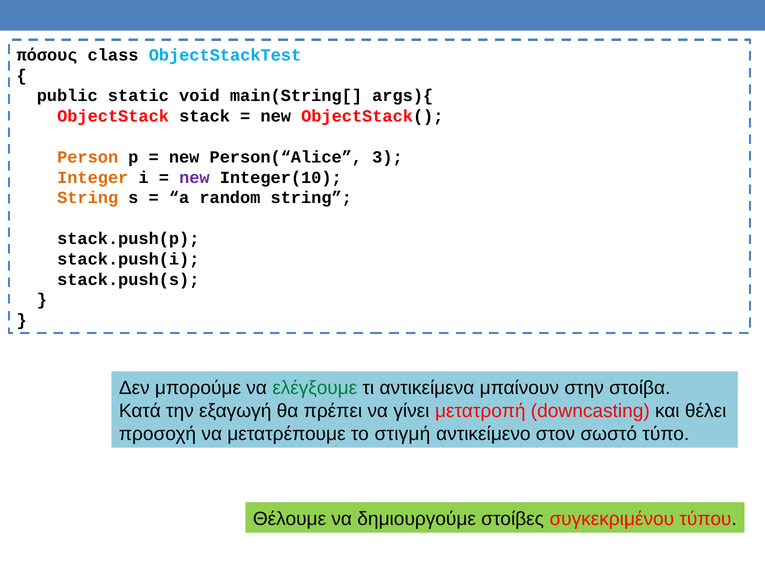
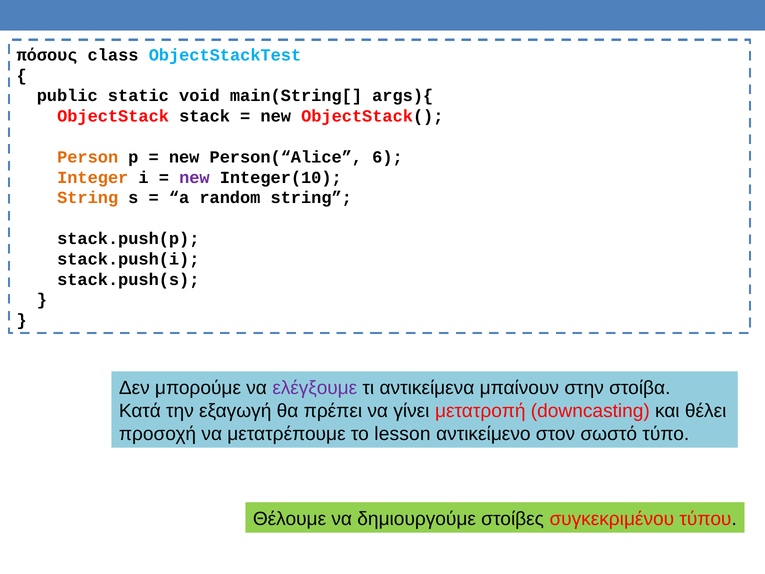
3: 3 -> 6 (387, 157)
ελέγξουμε colour: green -> purple (315, 388)
στιγμή: στιγμή -> lesson (402, 434)
